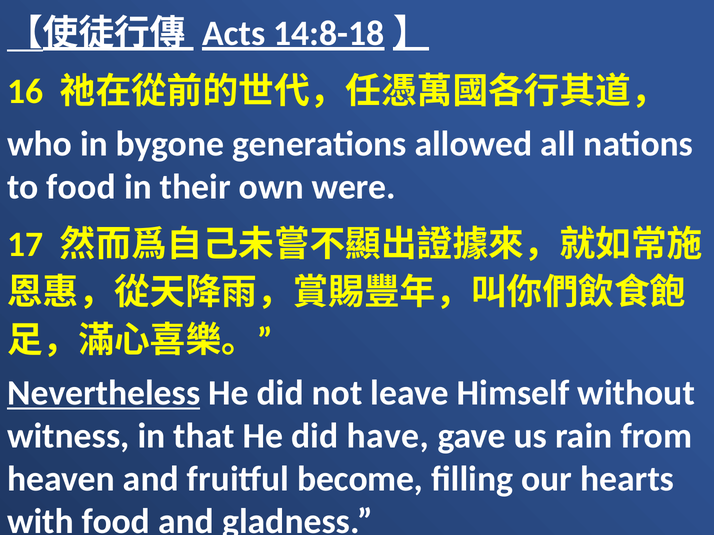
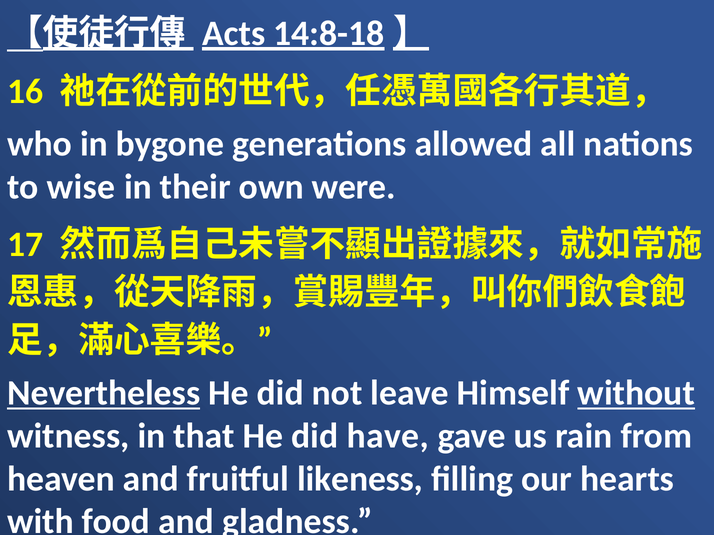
to food: food -> wise (81, 187)
without underline: none -> present (636, 394)
become: become -> likeness (360, 479)
